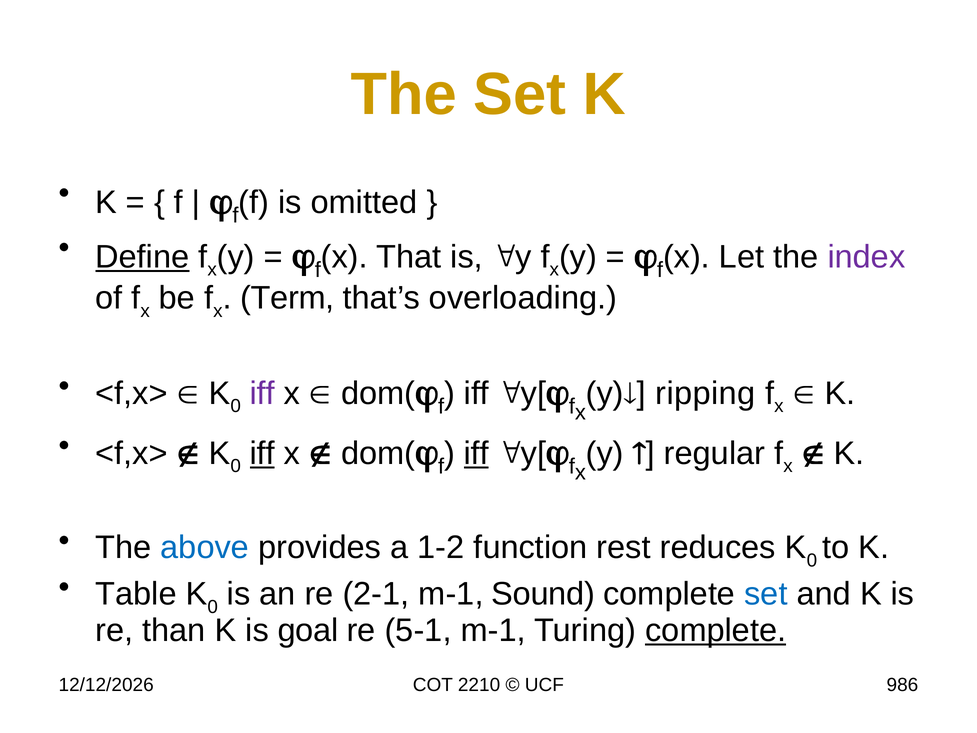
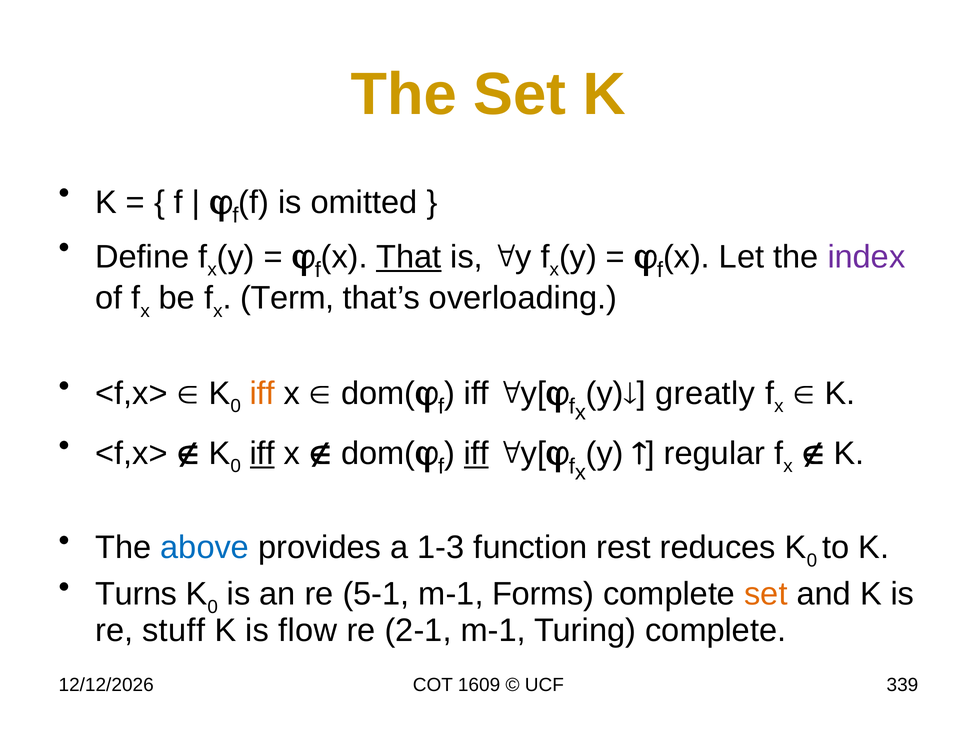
Define underline: present -> none (142, 257)
That underline: none -> present (409, 257)
iff colour: purple -> orange (262, 393)
ripping: ripping -> greatly (705, 393)
1-2: 1-2 -> 1-3 (441, 547)
Table: Table -> Turns (136, 594)
2-1: 2-1 -> 5-1 (376, 594)
Sound: Sound -> Forms (543, 594)
set colour: blue -> orange (766, 594)
than: than -> stuff (174, 630)
goal: goal -> flow (308, 630)
5-1: 5-1 -> 2-1 (418, 630)
complete underline: present -> none (716, 630)
2210: 2210 -> 1609 (479, 685)
986: 986 -> 339 (902, 685)
